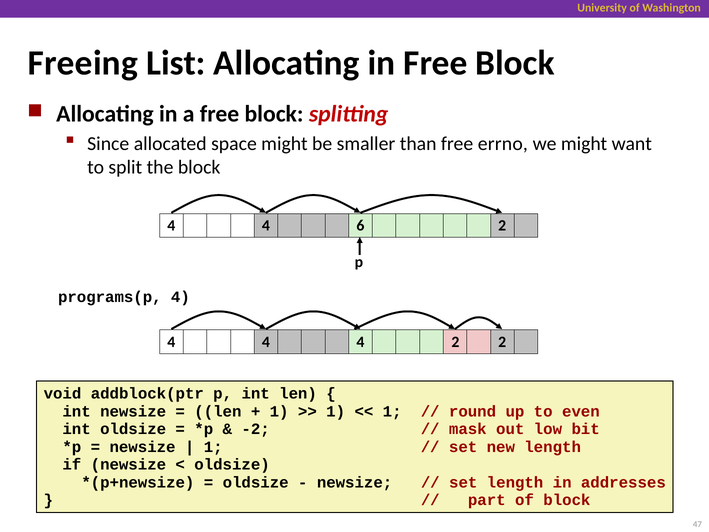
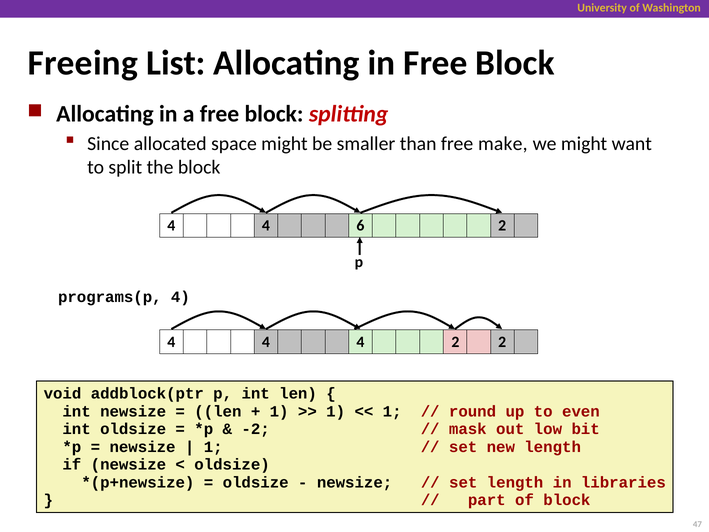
errno: errno -> make (503, 144)
addresses: addresses -> libraries (623, 482)
